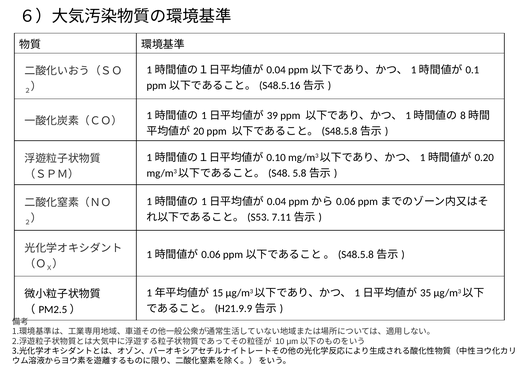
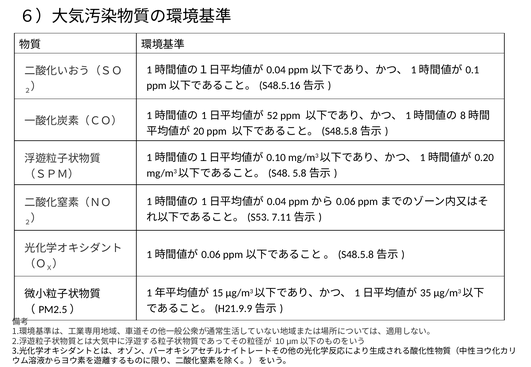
39: 39 -> 52 (272, 116)
